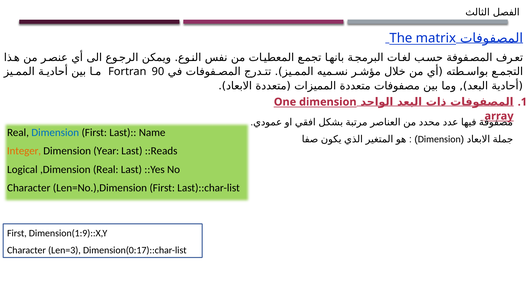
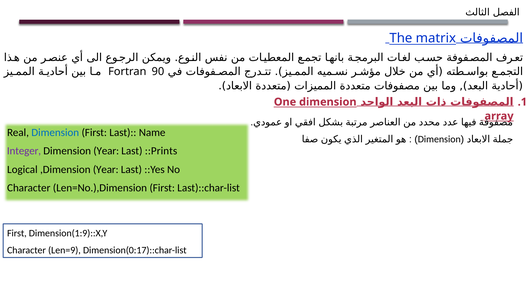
Integer colour: orange -> purple (24, 151)
::Reads: ::Reads -> ::Prints (161, 151)
,Dimension Real: Real -> Year (106, 170)
Len=3: Len=3 -> Len=9 (64, 251)
